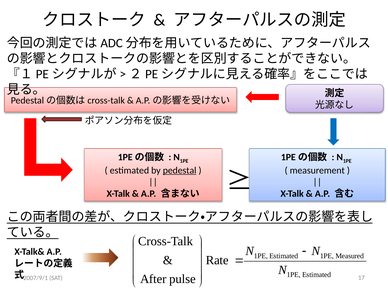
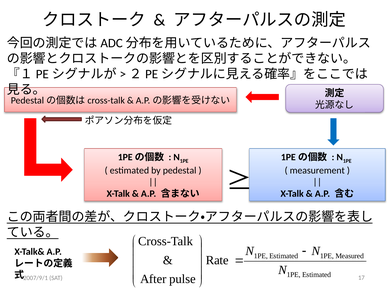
pedestal underline: present -> none (180, 170)
